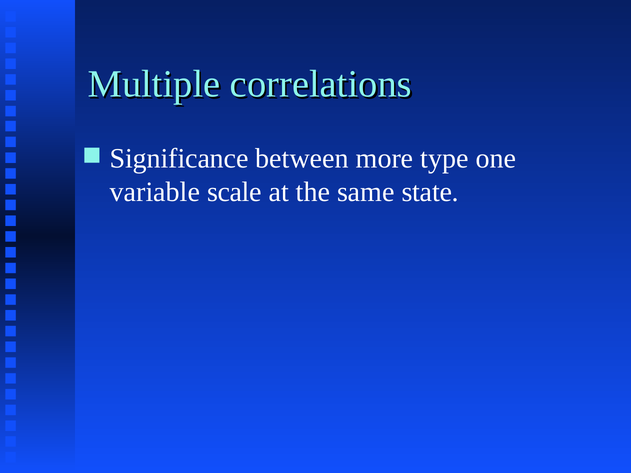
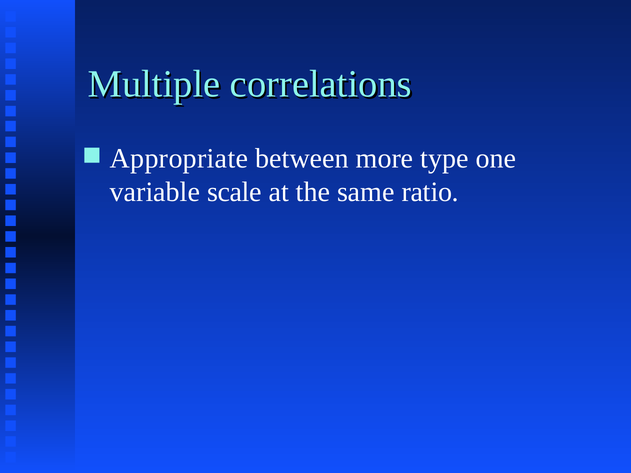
Significance: Significance -> Appropriate (179, 159)
state: state -> ratio (430, 192)
